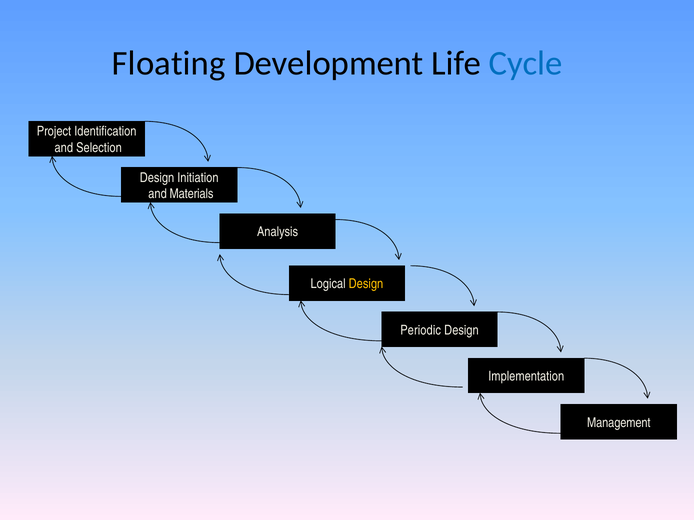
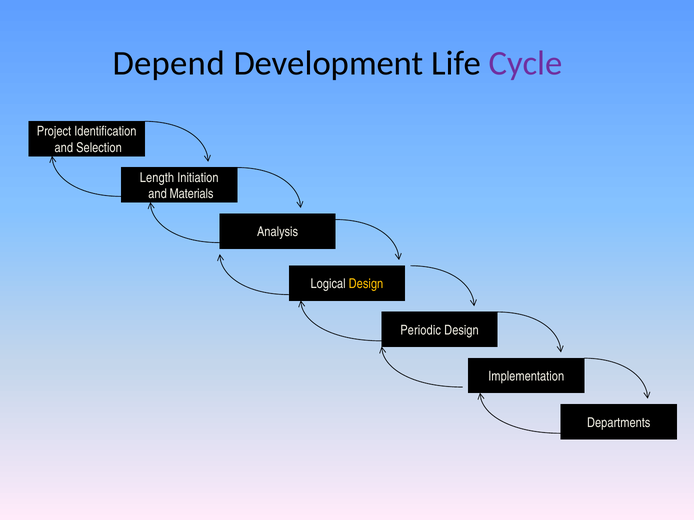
Floating: Floating -> Depend (169, 63)
Cycle colour: blue -> purple (525, 63)
Design: Design -> Length (157, 178)
Management: Management -> Departments (619, 423)
